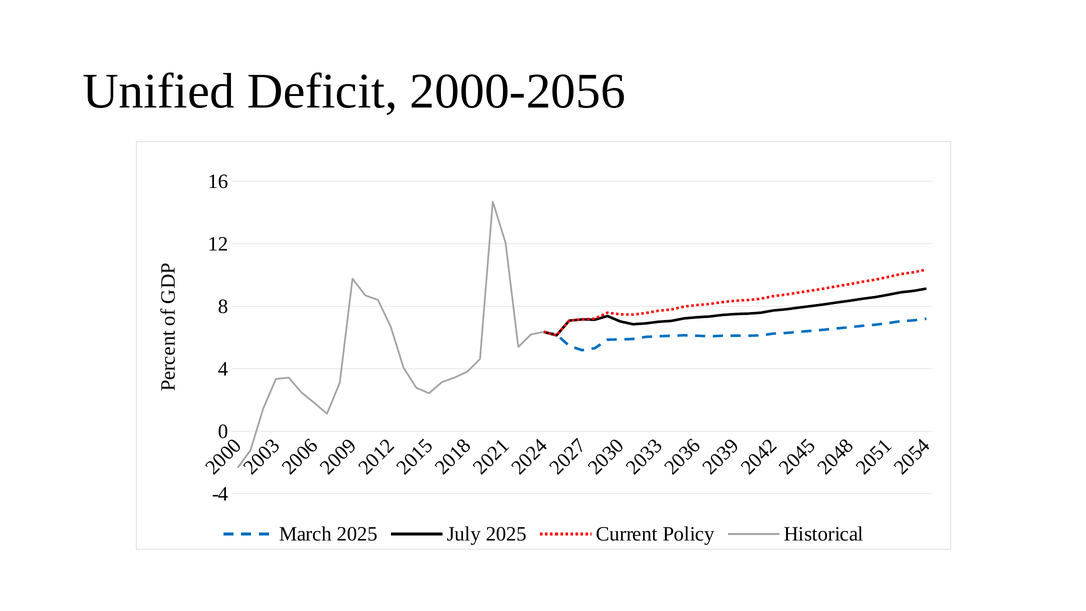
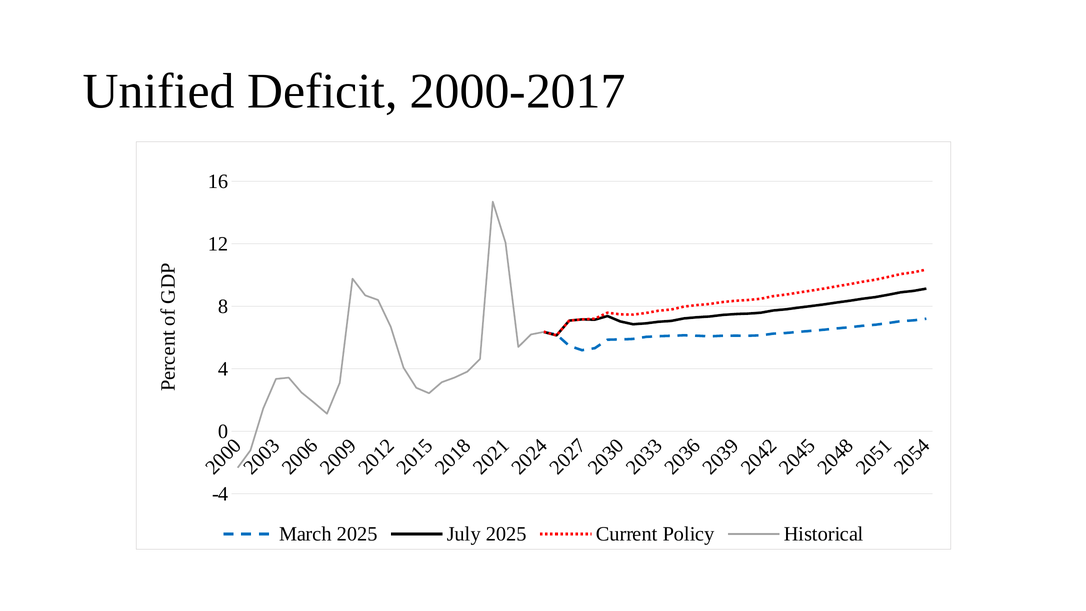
2000-2056: 2000-2056 -> 2000-2017 (518, 91)
